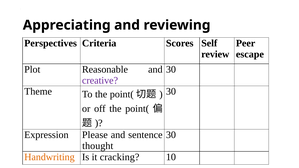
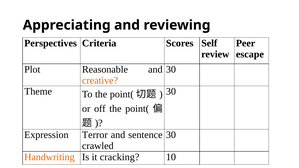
creative colour: purple -> orange (100, 81)
Please: Please -> Terror (95, 135)
thought: thought -> crawled (98, 146)
